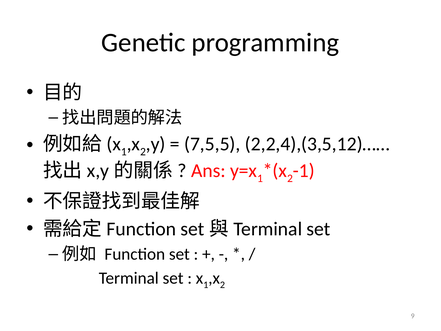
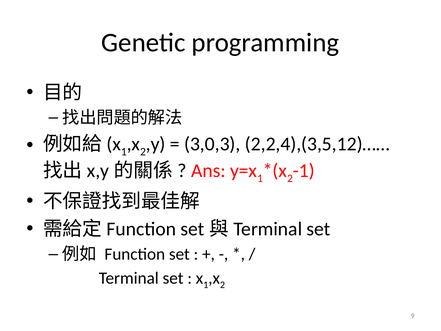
7,5,5: 7,5,5 -> 3,0,3 (212, 144)
